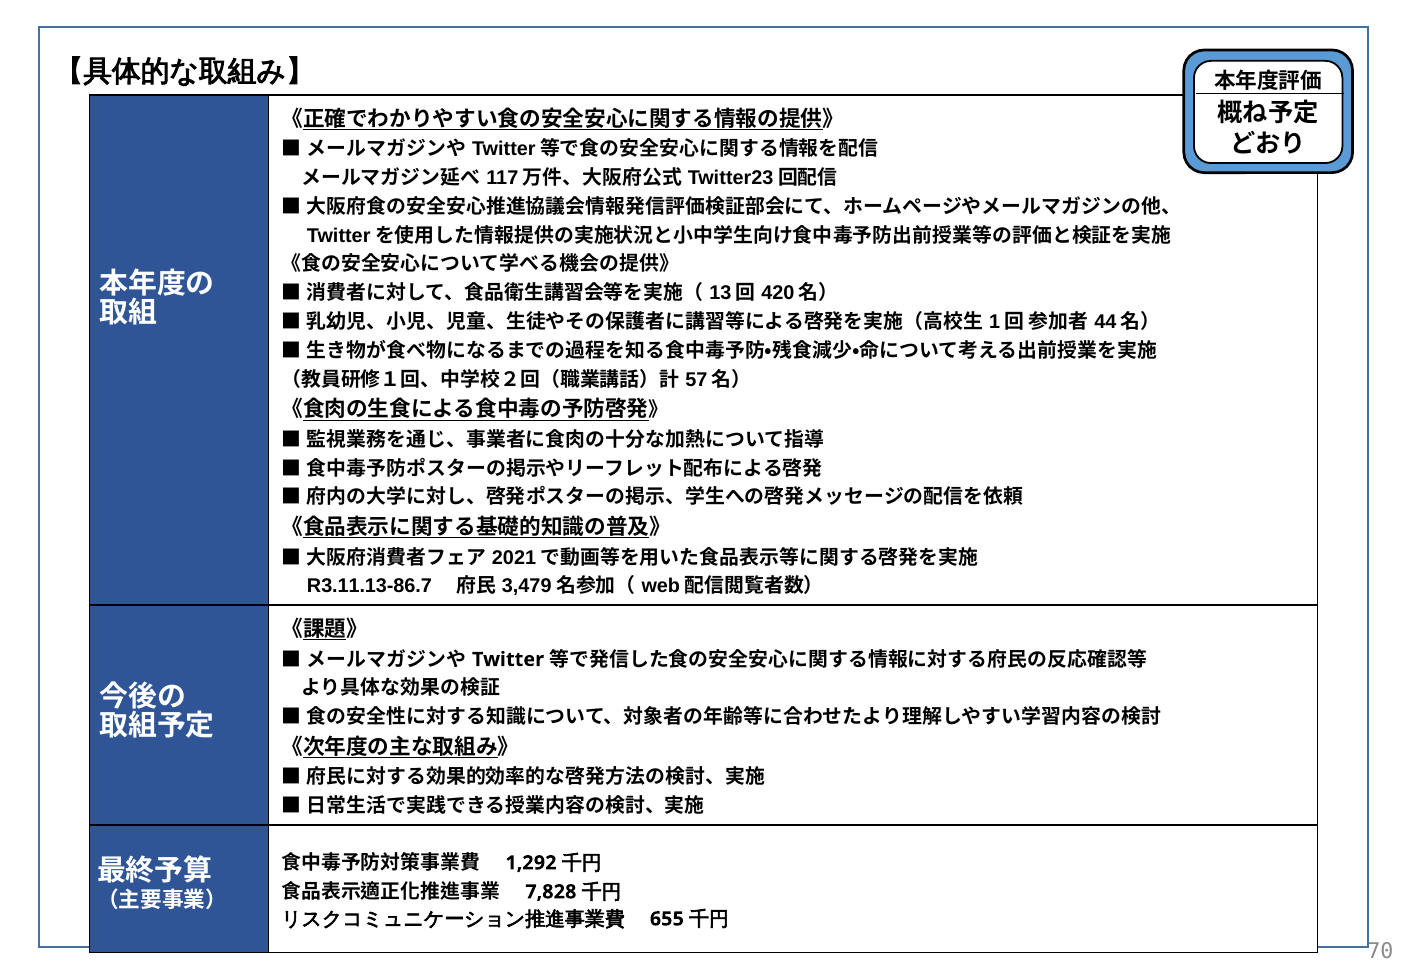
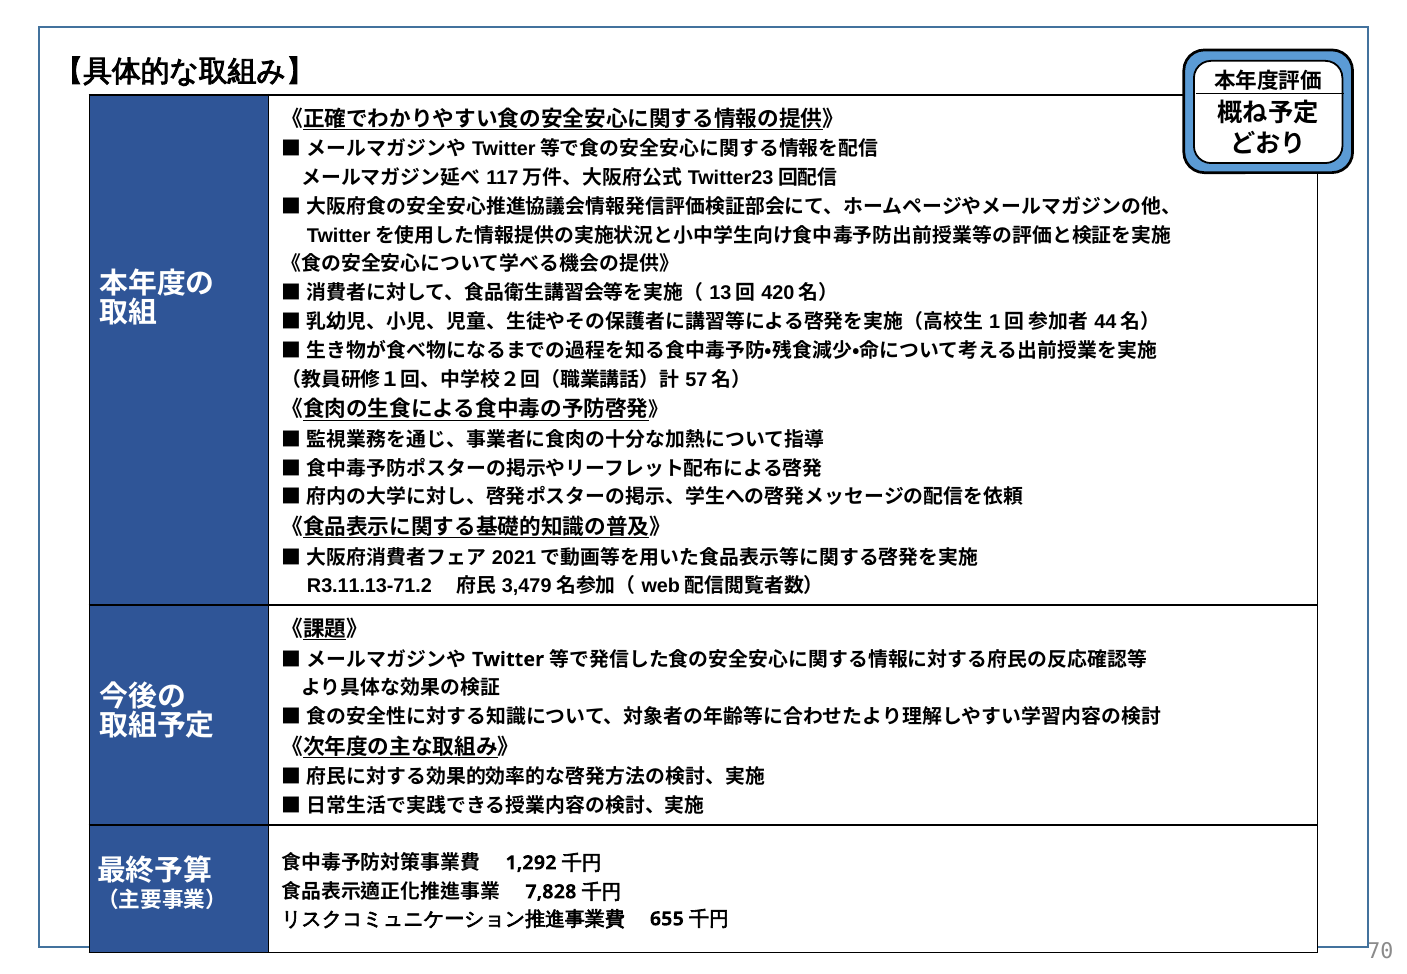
R3.11.13-86.7: R3.11.13-86.7 -> R3.11.13-71.2 (369, 586)
